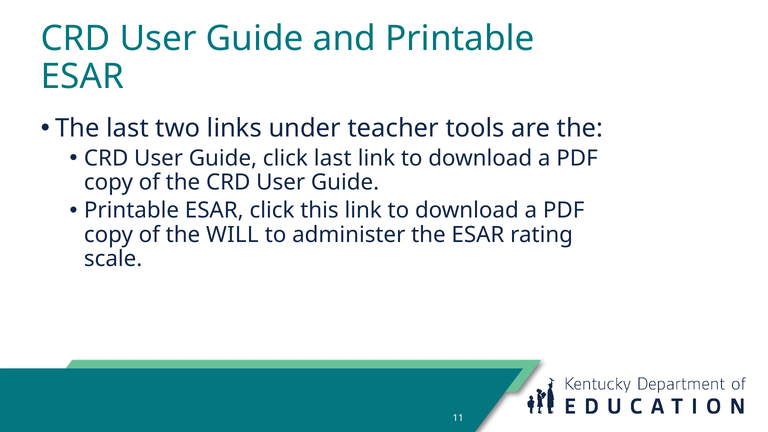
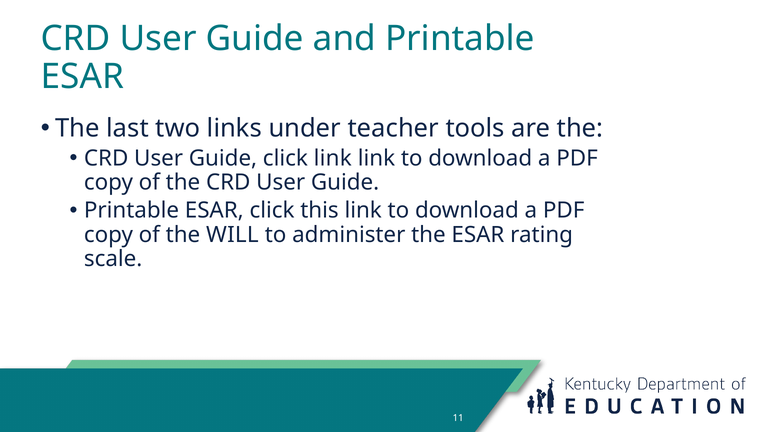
click last: last -> link (333, 158)
